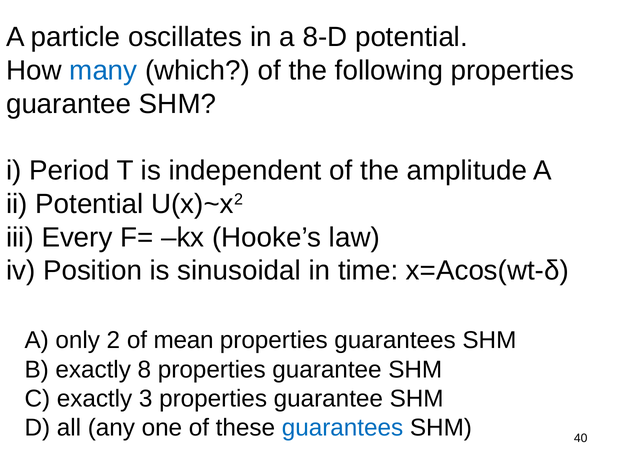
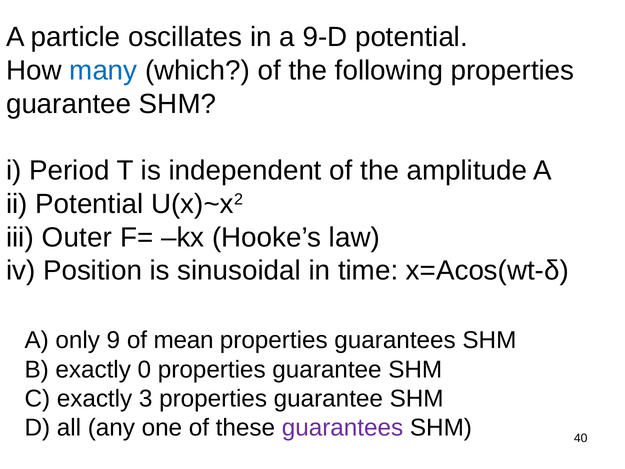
8-D: 8-D -> 9-D (325, 37)
Every: Every -> Outer (77, 237)
2: 2 -> 9 (113, 340)
8: 8 -> 0 (144, 369)
guarantees colour: blue -> purple (343, 428)
